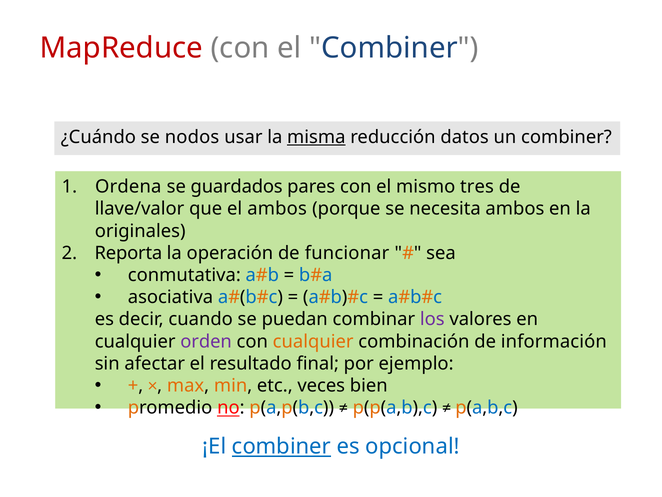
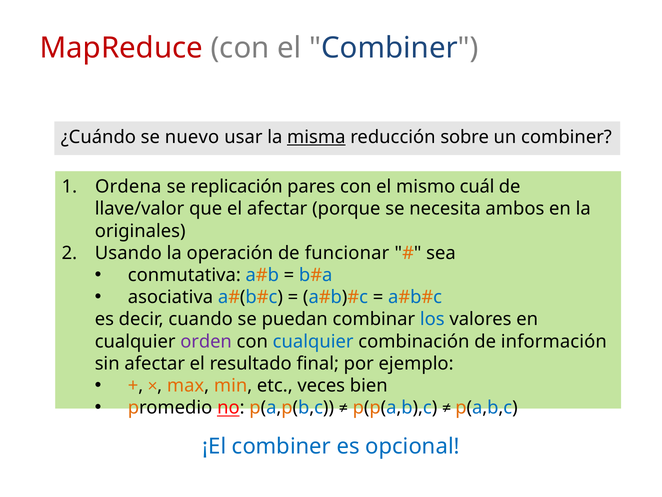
nodos: nodos -> nuevo (192, 137)
datos: datos -> sobre (465, 137)
guardados: guardados -> replicación (237, 187)
tres: tres -> cuál (477, 187)
el ambos: ambos -> afectar (277, 209)
Reporta: Reporta -> Usando (128, 253)
los colour: purple -> blue (432, 319)
cualquier colour: orange -> blue (313, 341)
combiner underline: present -> none (281, 446)
